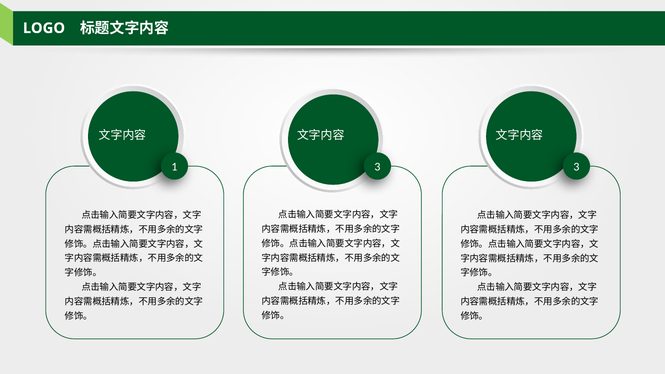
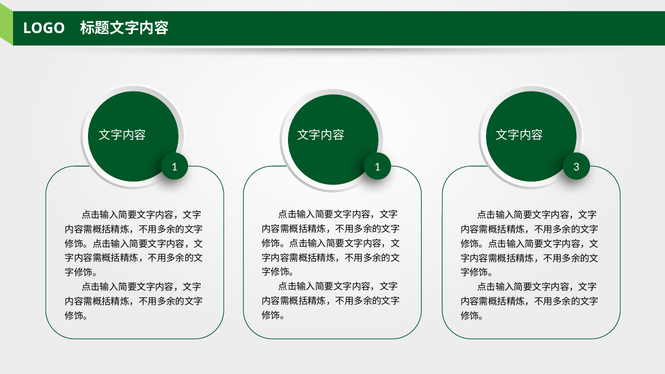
1 3: 3 -> 1 (377, 167)
